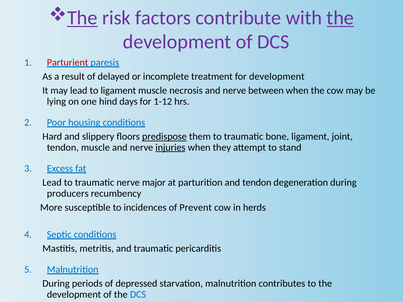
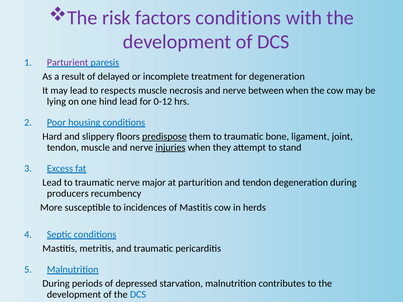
The underline: present -> none (82, 18)
factors contribute: contribute -> conditions (238, 18)
the underline: present -> none (340, 18)
Parturient colour: red -> purple (68, 63)
for development: development -> degeneration (277, 77)
to ligament: ligament -> respects (118, 91)
hind days: days -> lead (128, 102)
1-12: 1-12 -> 0-12 (163, 102)
of Prevent: Prevent -> Mastitis (196, 208)
